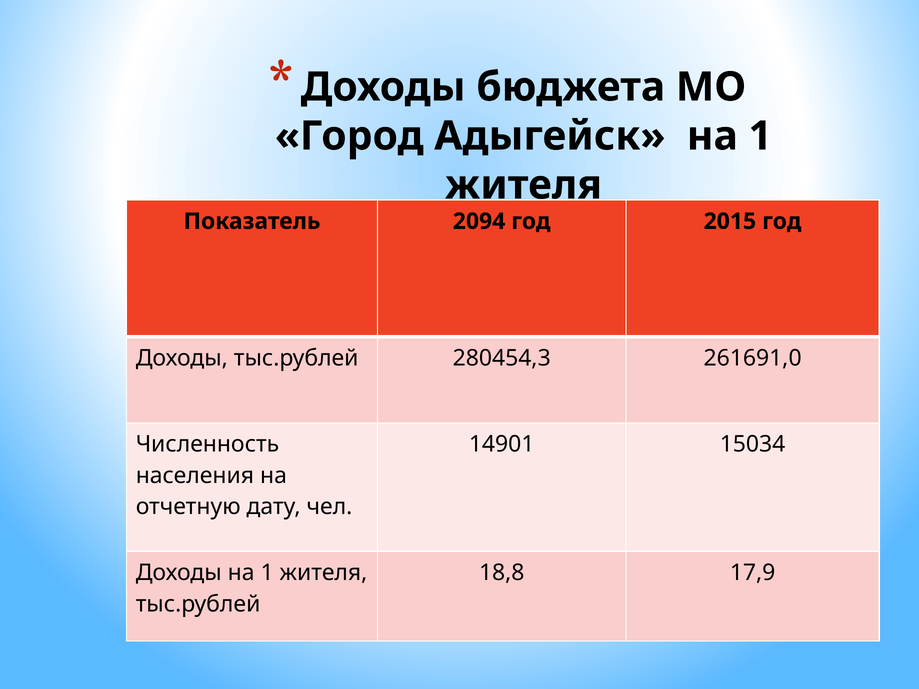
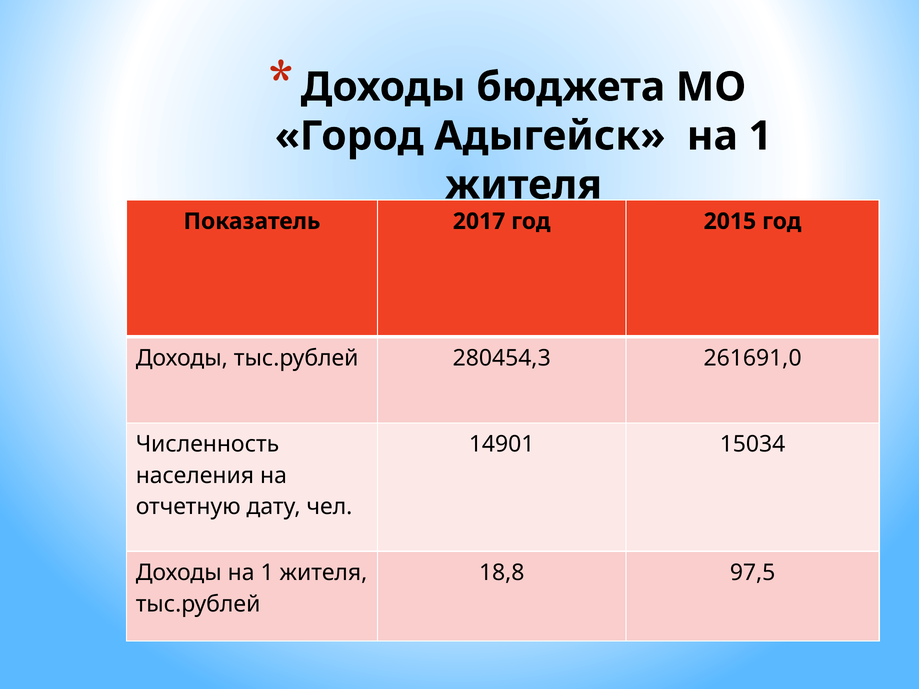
2094: 2094 -> 2017 (479, 221)
17,9: 17,9 -> 97,5 (753, 573)
